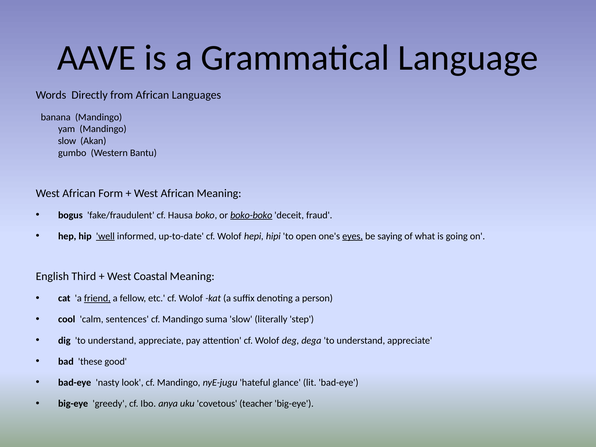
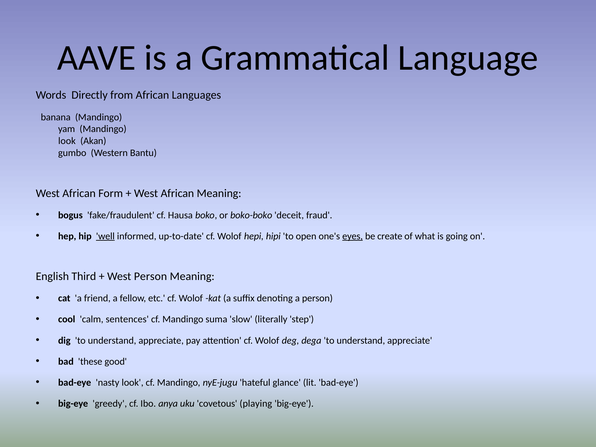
slow: slow -> look (67, 141)
boko-boko underline: present -> none (251, 215)
saying: saying -> create (390, 236)
West Coastal: Coastal -> Person (150, 276)
friend underline: present -> none (97, 298)
teacher: teacher -> playing (256, 403)
